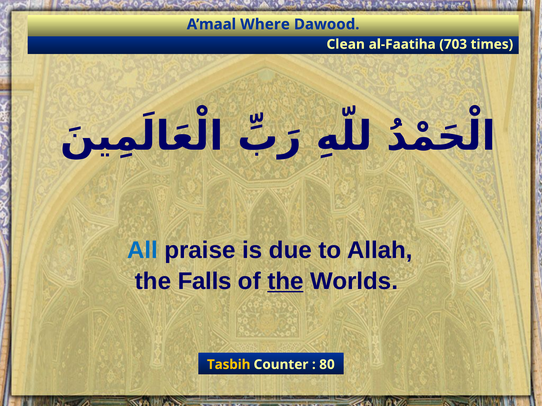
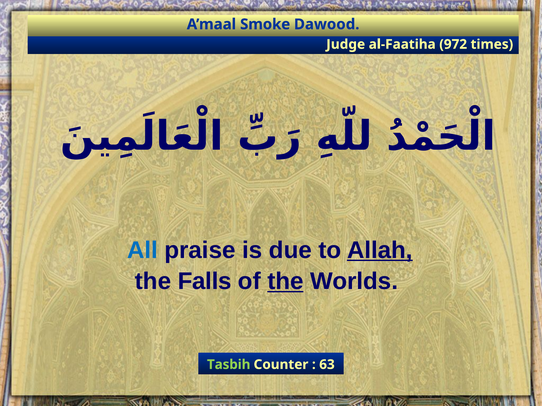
Where: Where -> Smoke (265, 24)
Clean: Clean -> Judge (346, 44)
703: 703 -> 972 (453, 44)
Allah underline: none -> present (380, 250)
Tasbih colour: yellow -> light green (229, 365)
80: 80 -> 63 (327, 365)
